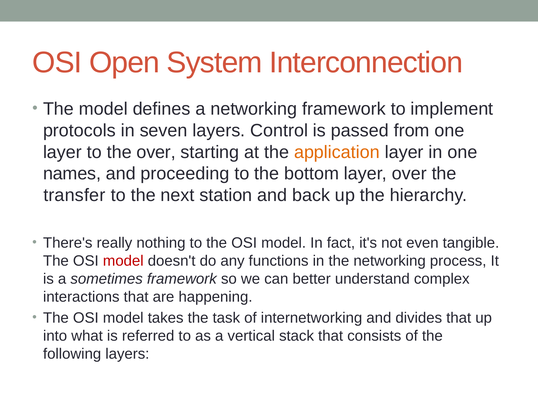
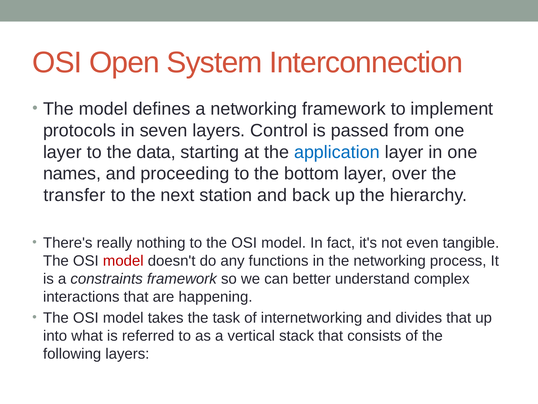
the over: over -> data (156, 152)
application colour: orange -> blue (337, 152)
sometimes: sometimes -> constraints (107, 278)
